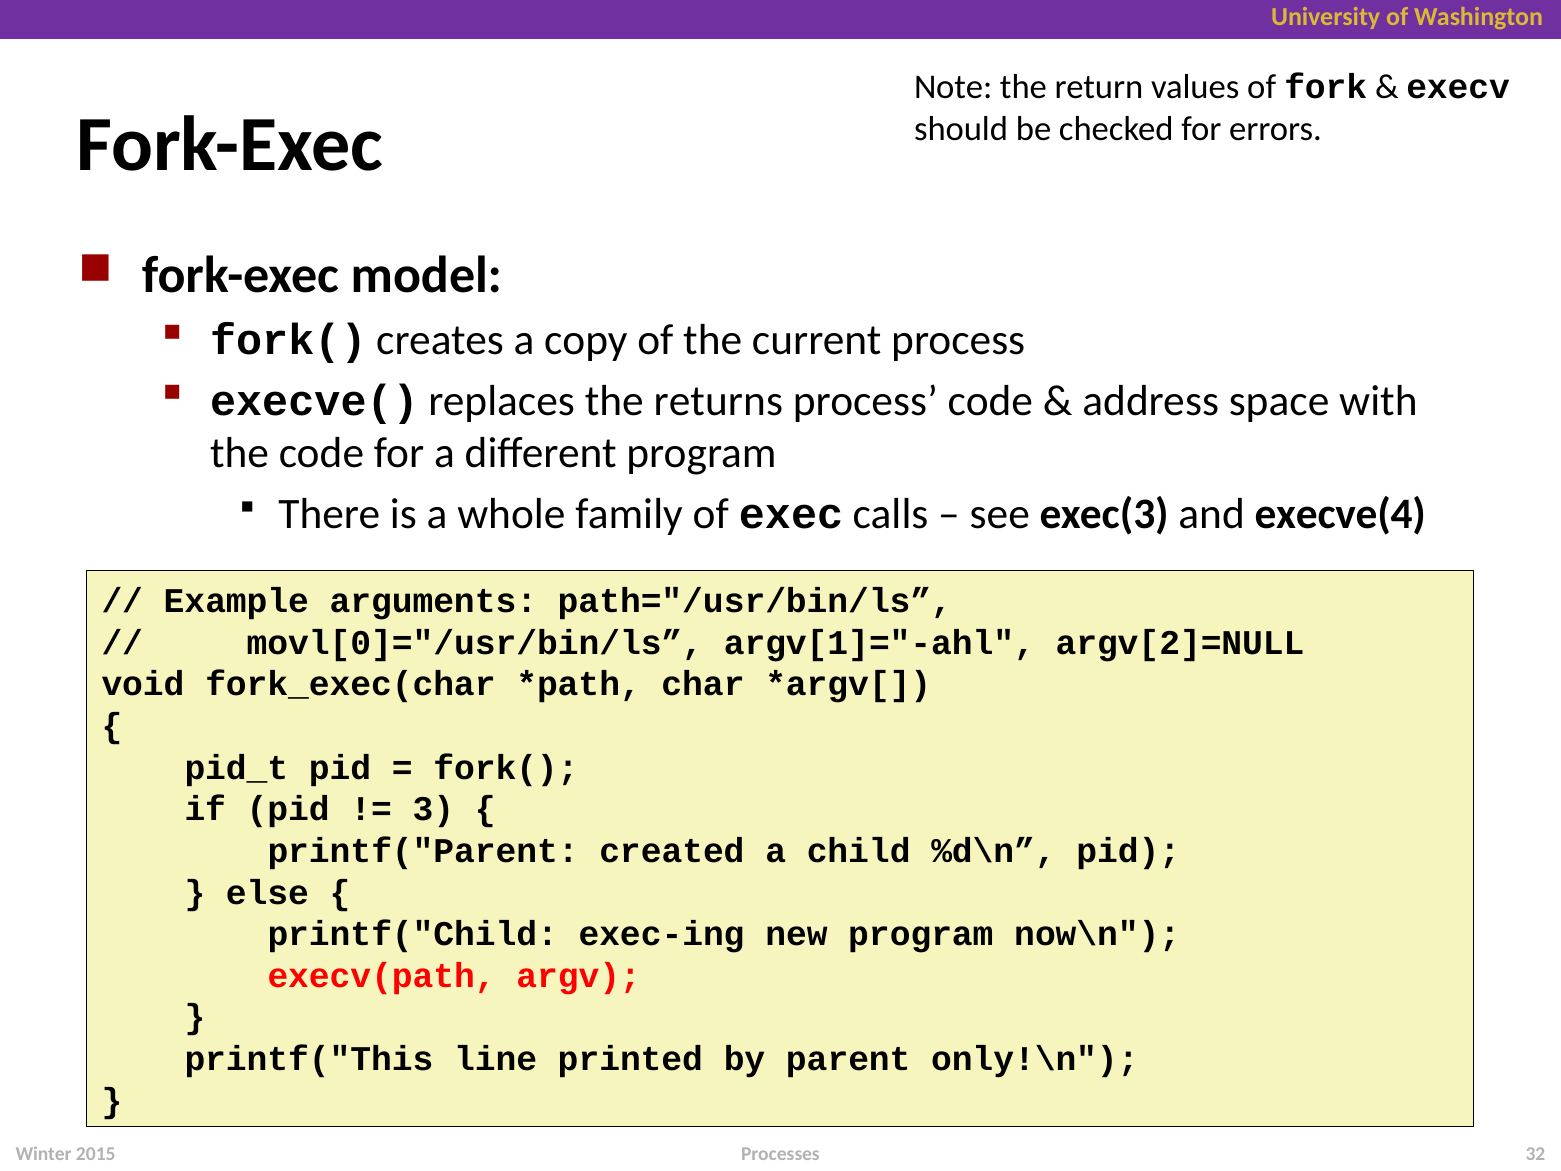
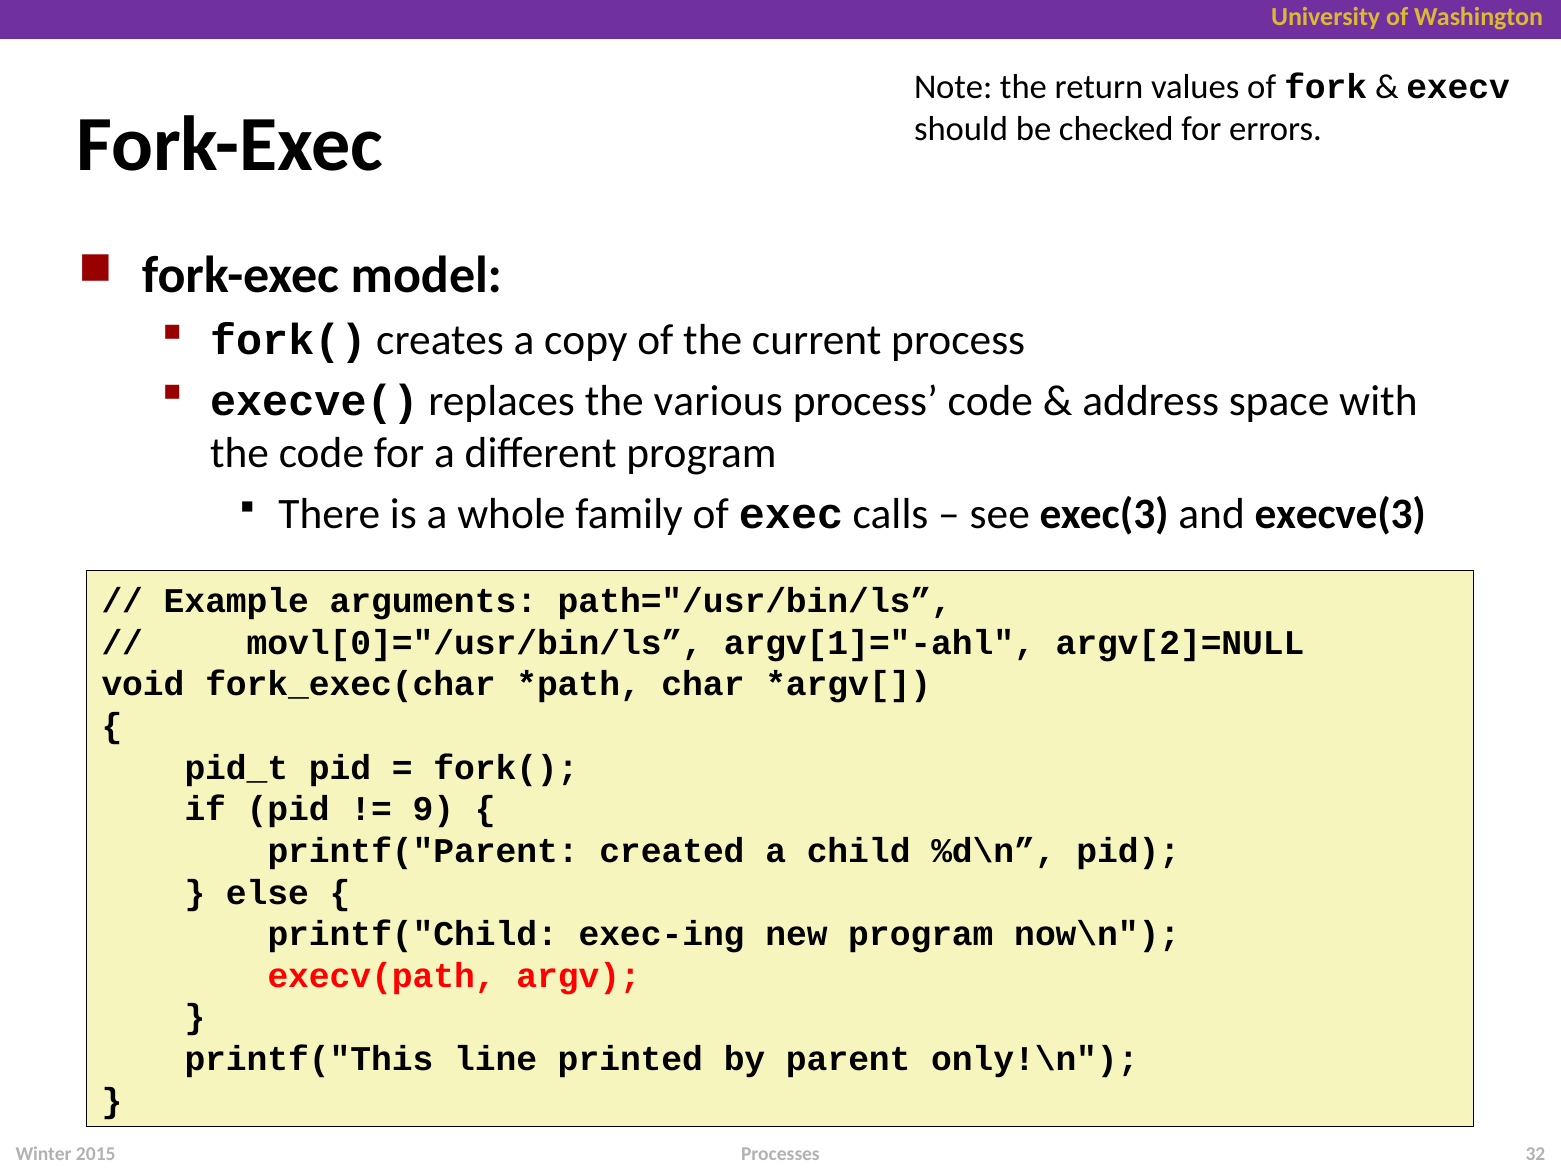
returns: returns -> various (718, 401)
execve(4: execve(4 -> execve(3 (1340, 514)
3: 3 -> 9 (433, 809)
